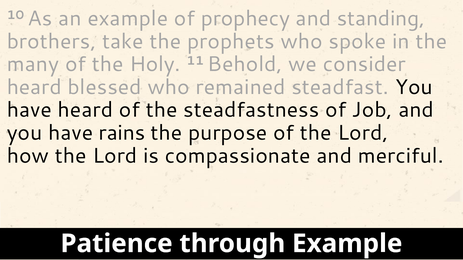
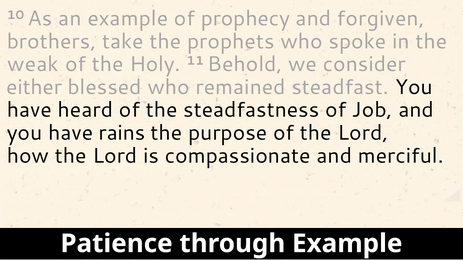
standing: standing -> forgiven (381, 19)
many: many -> weak (33, 64)
heard: heard -> either (34, 87)
